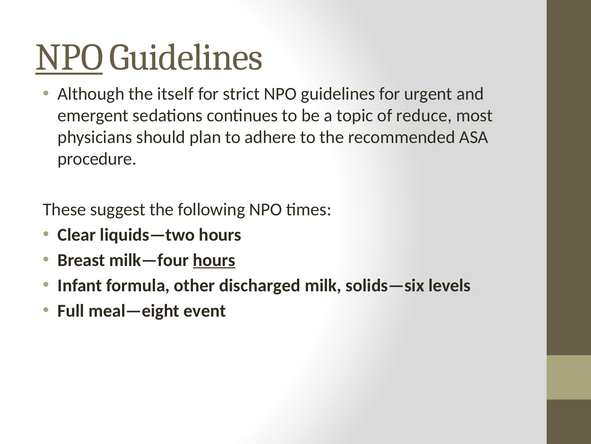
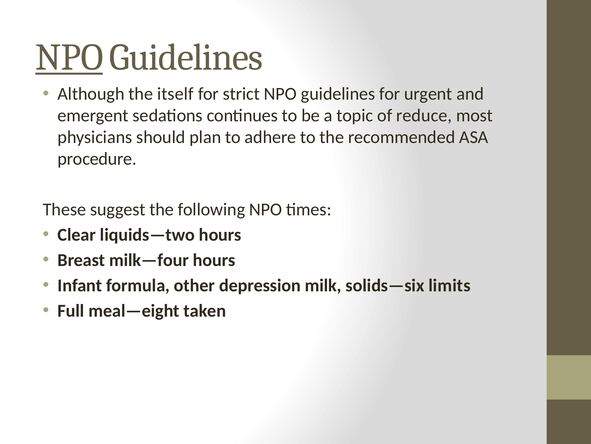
hours underline: present -> none (214, 260)
discharged: discharged -> depression (260, 285)
levels: levels -> limits (449, 285)
event: event -> taken (205, 310)
